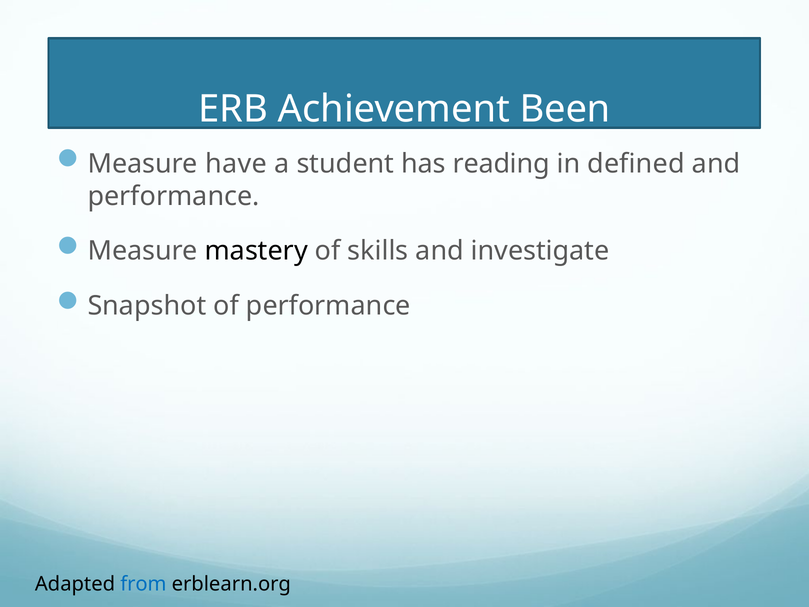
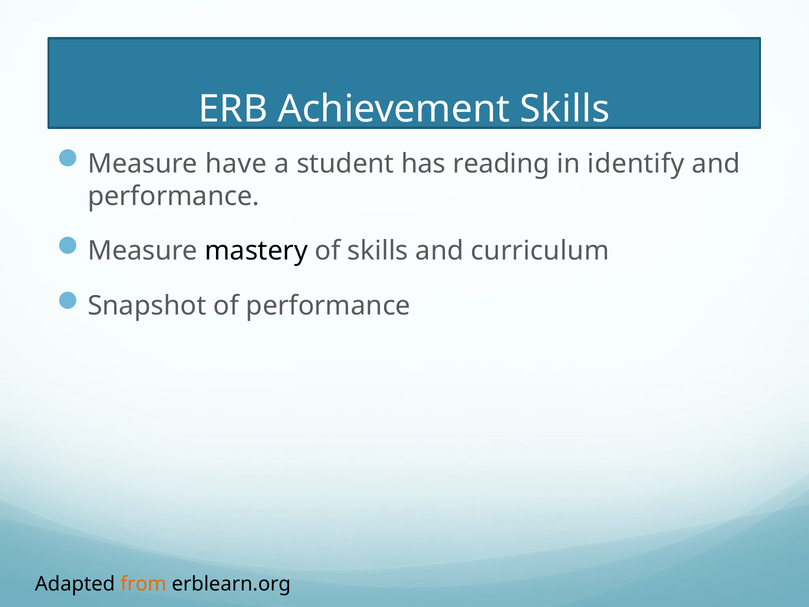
Achievement Been: Been -> Skills (565, 109)
defined: defined -> identify (636, 164)
investigate: investigate -> curriculum (540, 251)
from colour: blue -> orange (143, 584)
